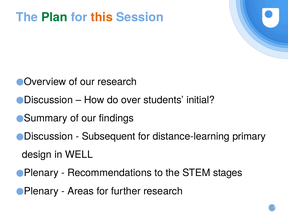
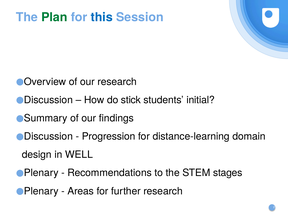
this colour: orange -> blue (102, 17)
over: over -> stick (131, 100)
Subsequent: Subsequent -> Progression (109, 136)
primary: primary -> domain (249, 136)
